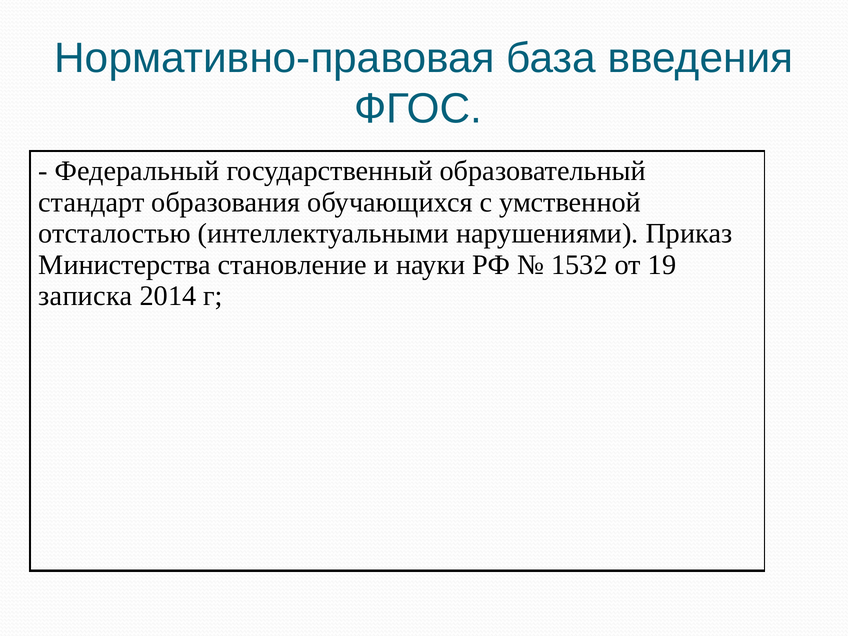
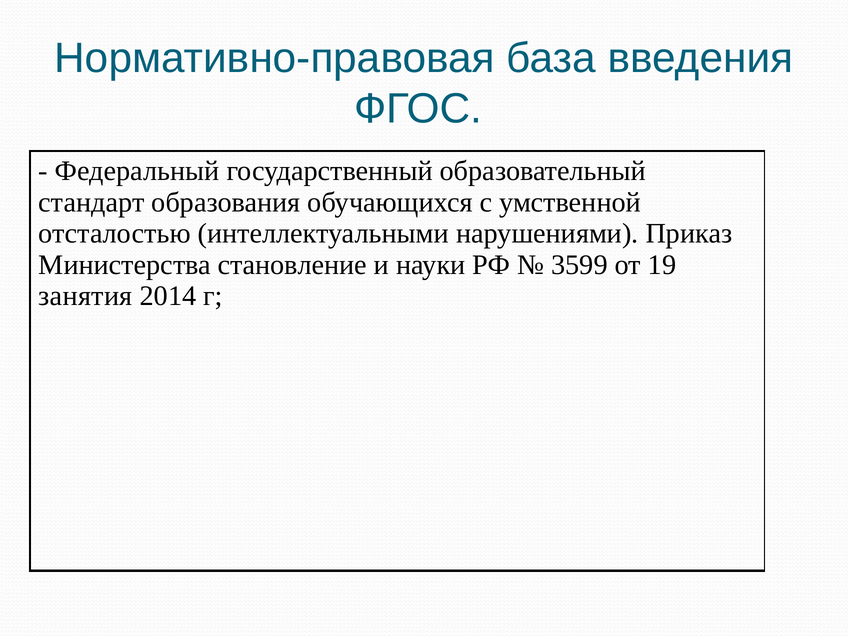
1532: 1532 -> 3599 (579, 265)
записка: записка -> занятия (85, 296)
